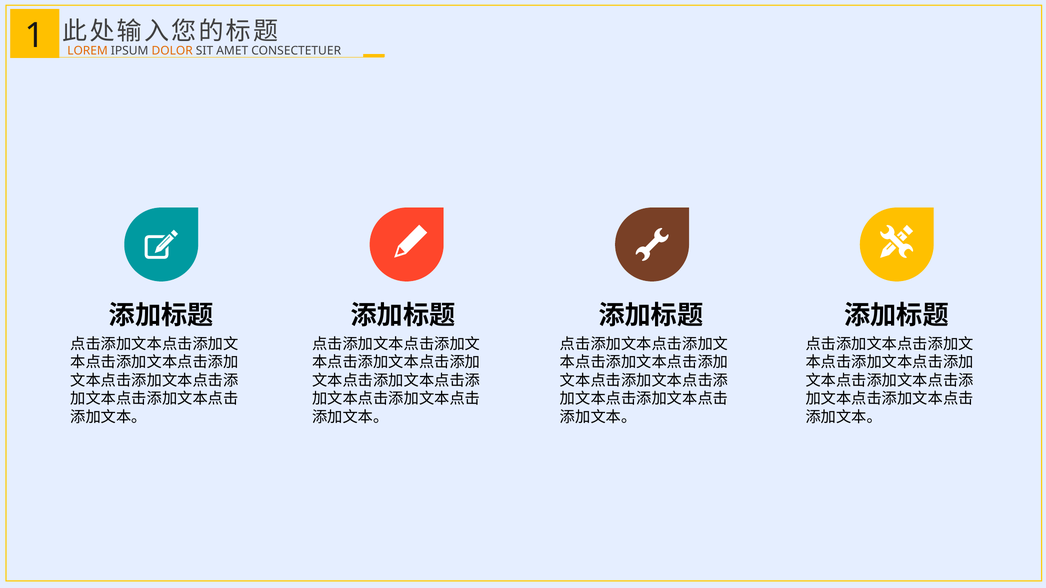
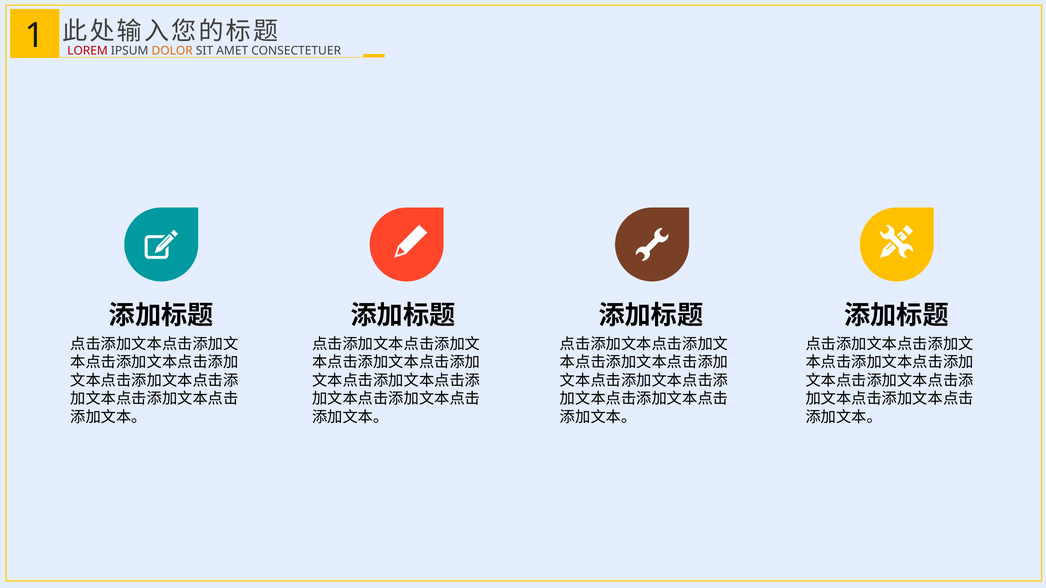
LOREM colour: orange -> red (88, 51)
